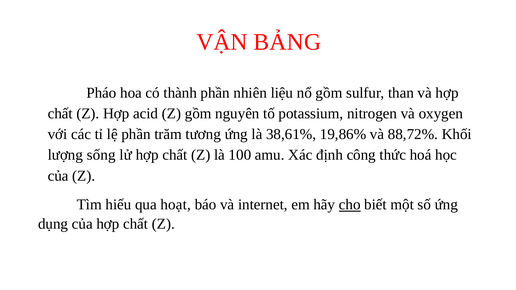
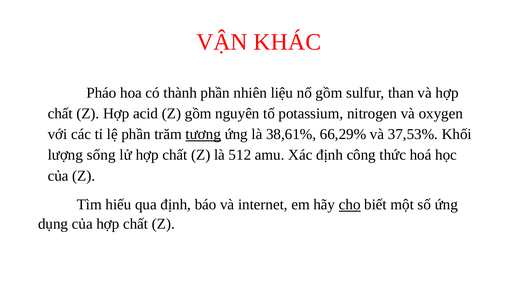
BẢNG: BẢNG -> KHÁC (288, 42)
tương underline: none -> present (203, 134)
19,86%: 19,86% -> 66,29% (343, 134)
88,72%: 88,72% -> 37,53% (413, 134)
100: 100 -> 512 (240, 155)
qua hoạt: hoạt -> định (176, 205)
